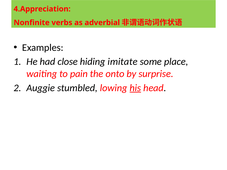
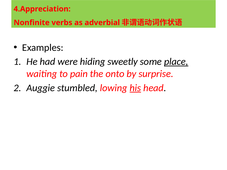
close: close -> were (68, 62)
imitate: imitate -> sweetly (123, 62)
place underline: none -> present (176, 62)
